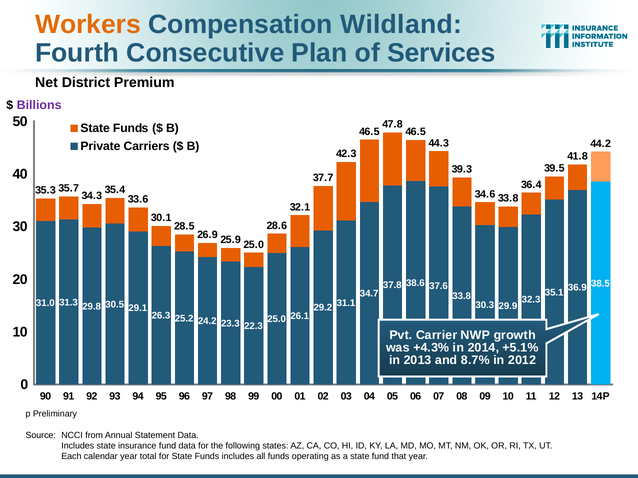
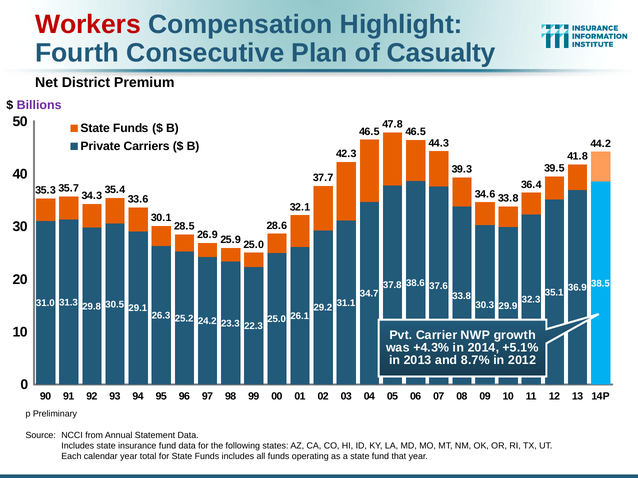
Workers colour: orange -> red (88, 24)
Wildland: Wildland -> Highlight (401, 24)
Services: Services -> Casualty (441, 53)
